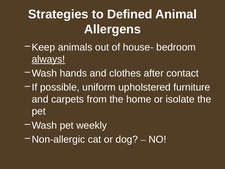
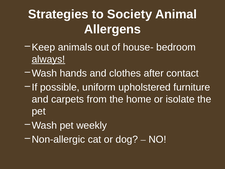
Defined: Defined -> Society (130, 14)
